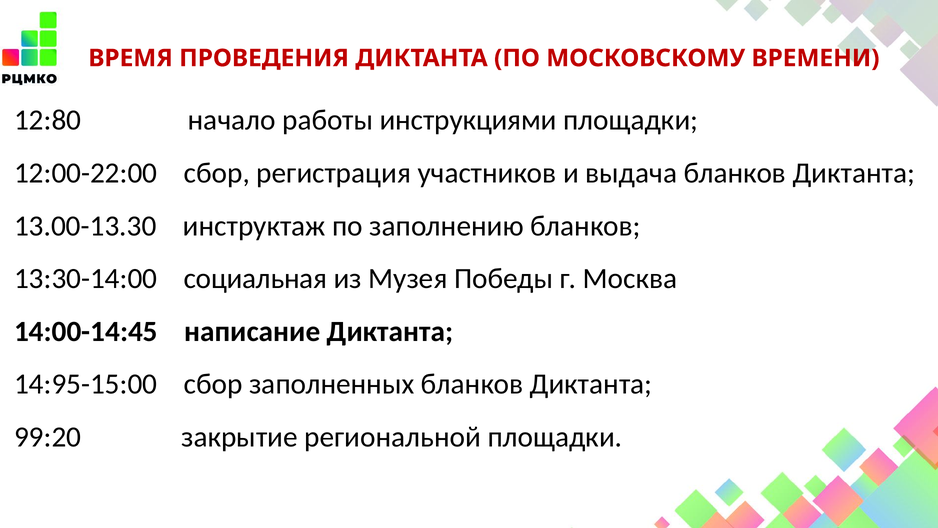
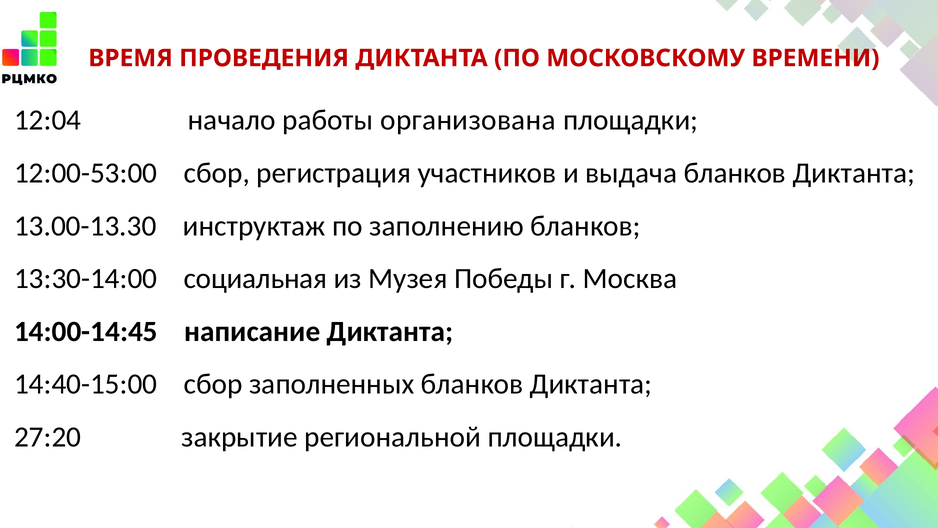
12:80: 12:80 -> 12:04 (48, 120)
инструкциями: инструкциями -> организована (468, 120)
12:00-22:00: 12:00-22:00 -> 12:00-53:00 (86, 173)
14:95-15:00: 14:95-15:00 -> 14:40-15:00 (86, 384)
99:20: 99:20 -> 27:20 (48, 437)
